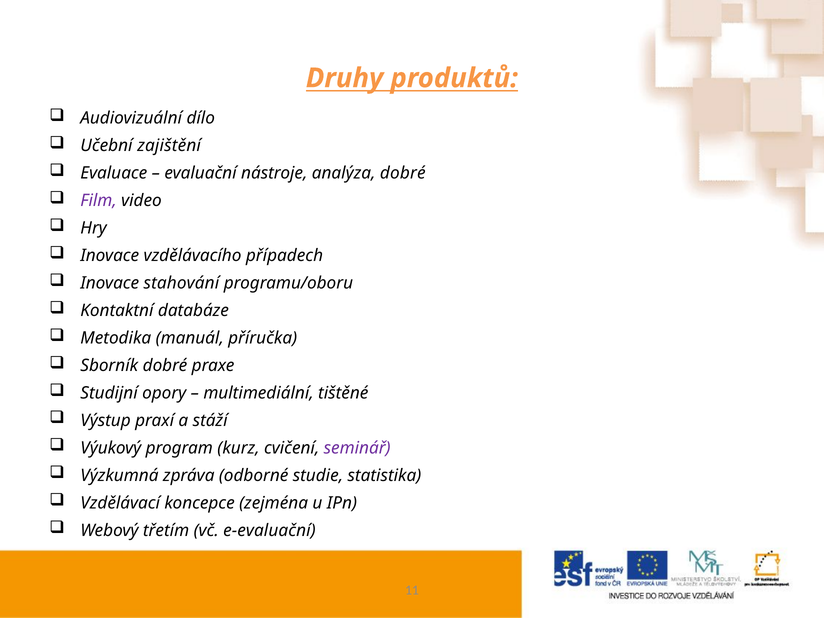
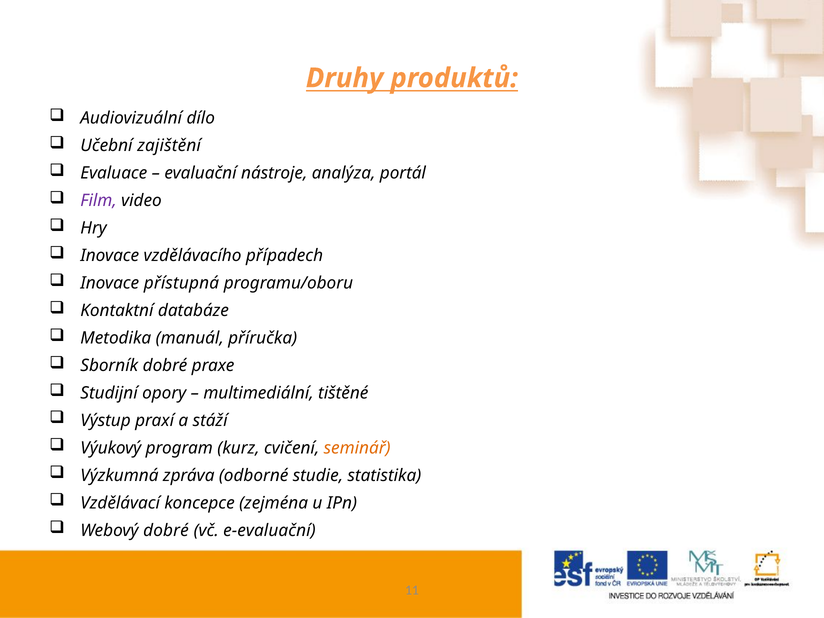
analýza dobré: dobré -> portál (403, 173)
stahování: stahování -> přístupná (181, 283)
seminář colour: purple -> orange (357, 448)
Webový třetím: třetím -> dobré (166, 530)
